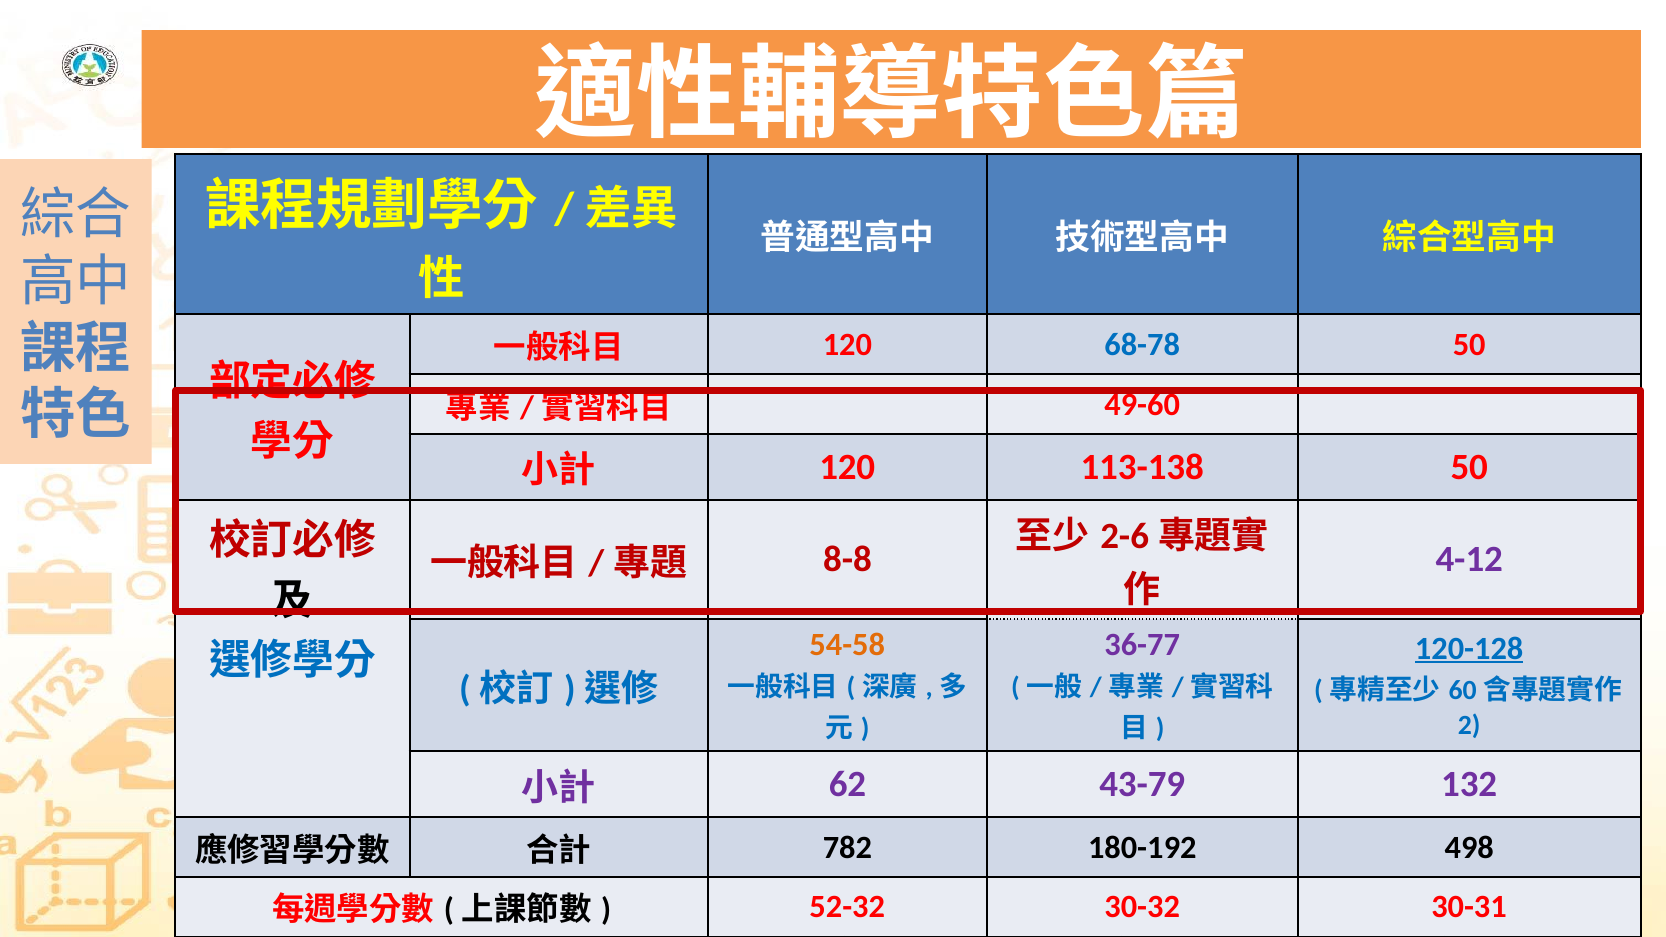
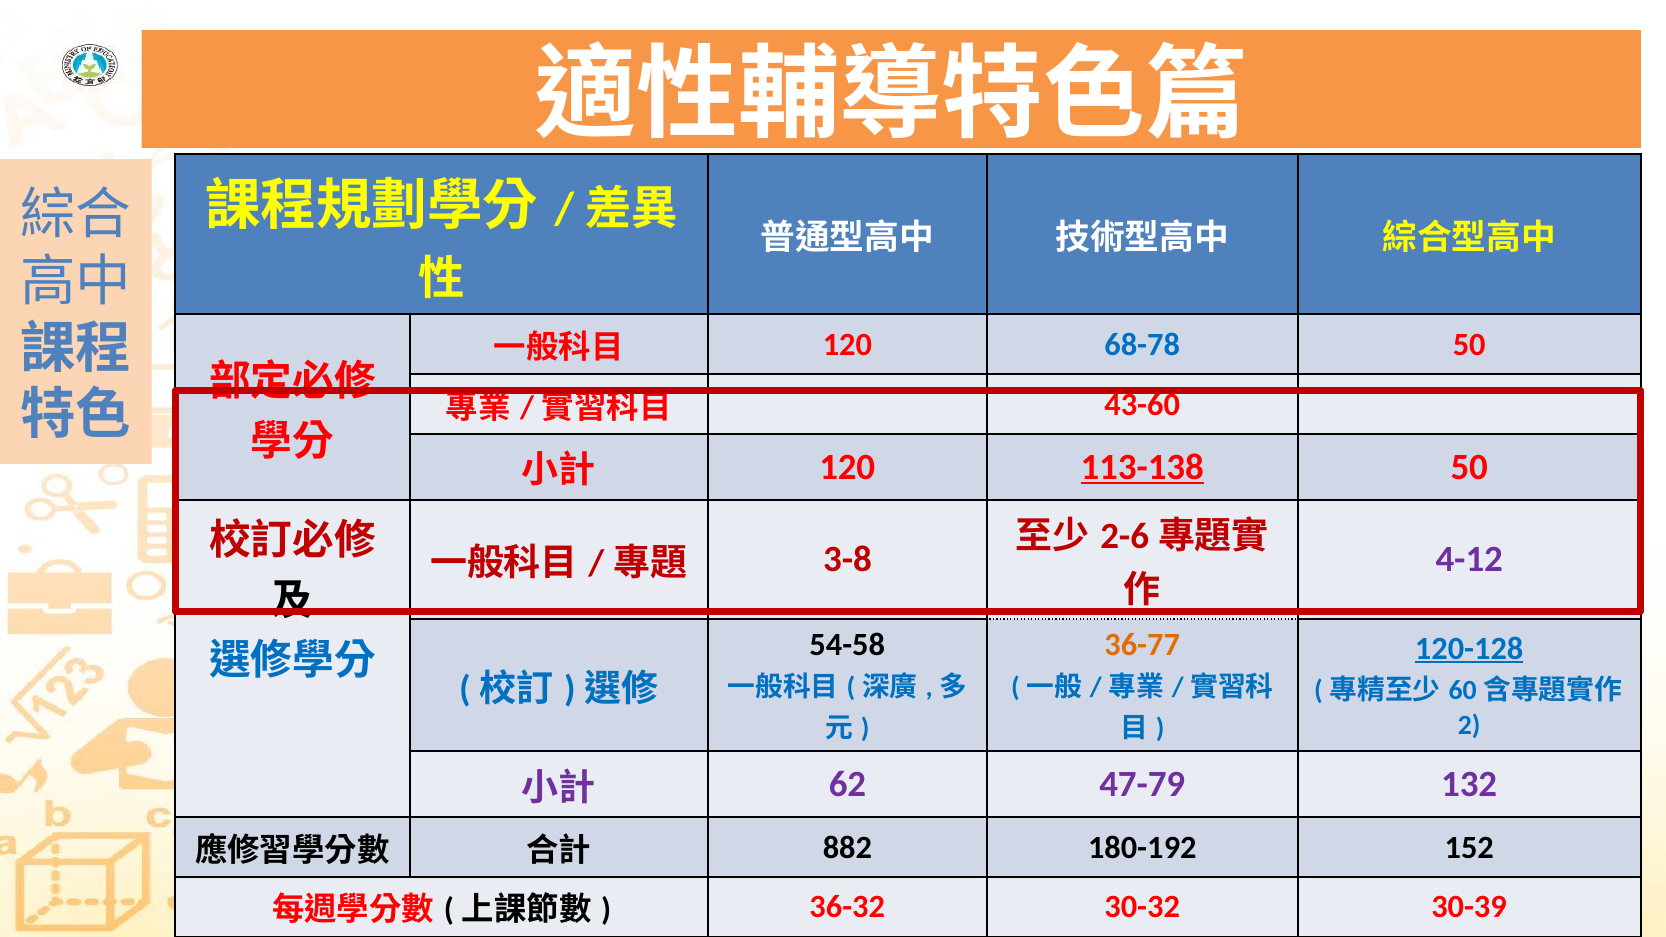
49-60: 49-60 -> 43-60 (1142, 405)
113-138 underline: none -> present (1142, 467)
8-8: 8-8 -> 3-8 (847, 560)
54-58 colour: orange -> black (847, 645)
36-77 colour: purple -> orange (1142, 645)
43-79: 43-79 -> 47-79 (1142, 785)
782: 782 -> 882 (847, 848)
498: 498 -> 152 (1469, 848)
52-32: 52-32 -> 36-32 (847, 907)
30-31: 30-31 -> 30-39 (1469, 907)
